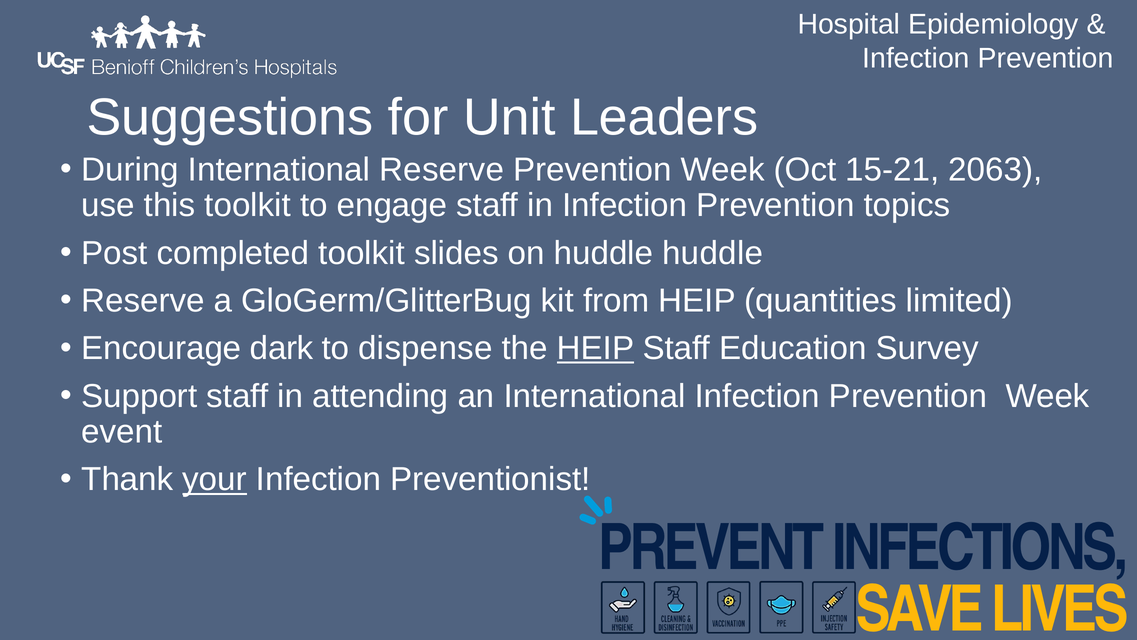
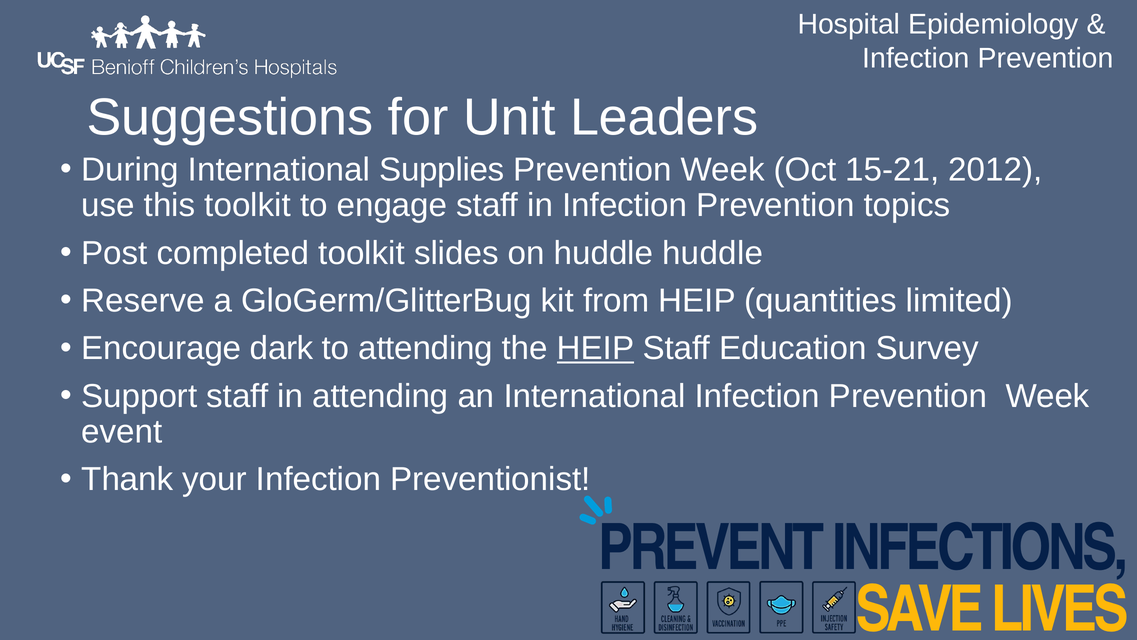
International Reserve: Reserve -> Supplies (442, 170)
2063: 2063 -> 2012 (995, 170)
to dispense: dispense -> attending (426, 348)
your underline: present -> none (215, 479)
